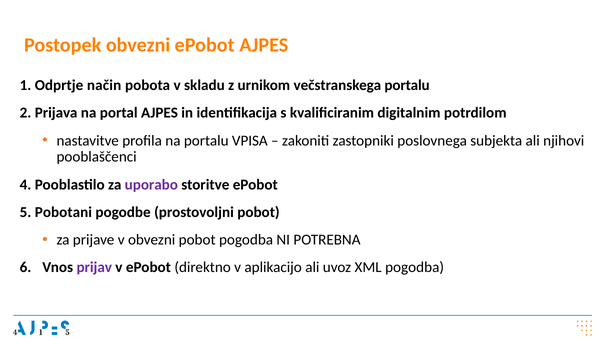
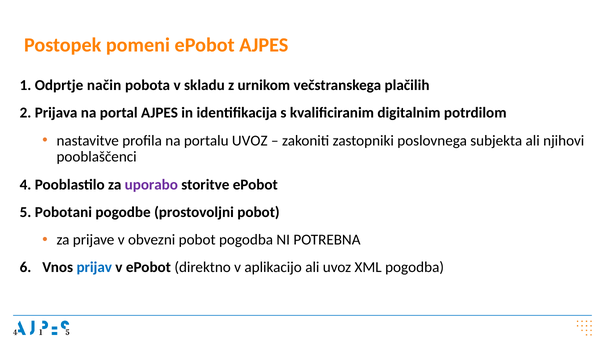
Postopek obvezni: obvezni -> pomeni (138, 45)
večstranskega portalu: portalu -> plačilih (407, 85)
portalu VPISA: VPISA -> UVOZ (250, 141)
prijav colour: purple -> blue (94, 268)
